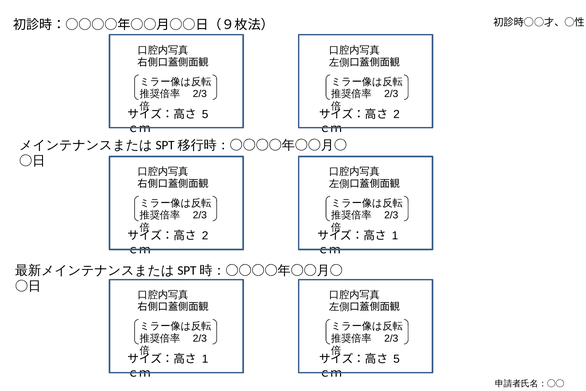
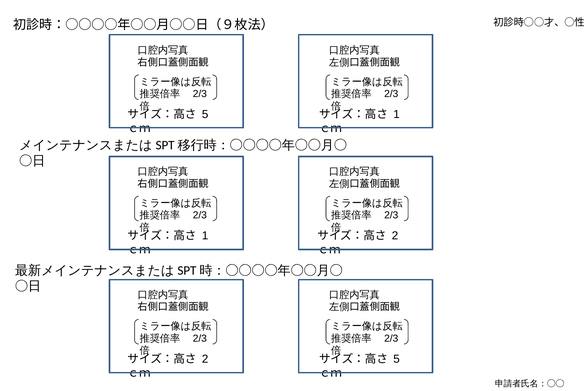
2: 2 -> 1 (397, 114)
2: 2 -> 1 (205, 236)
1: 1 -> 2 (395, 236)
1: 1 -> 2 (205, 359)
